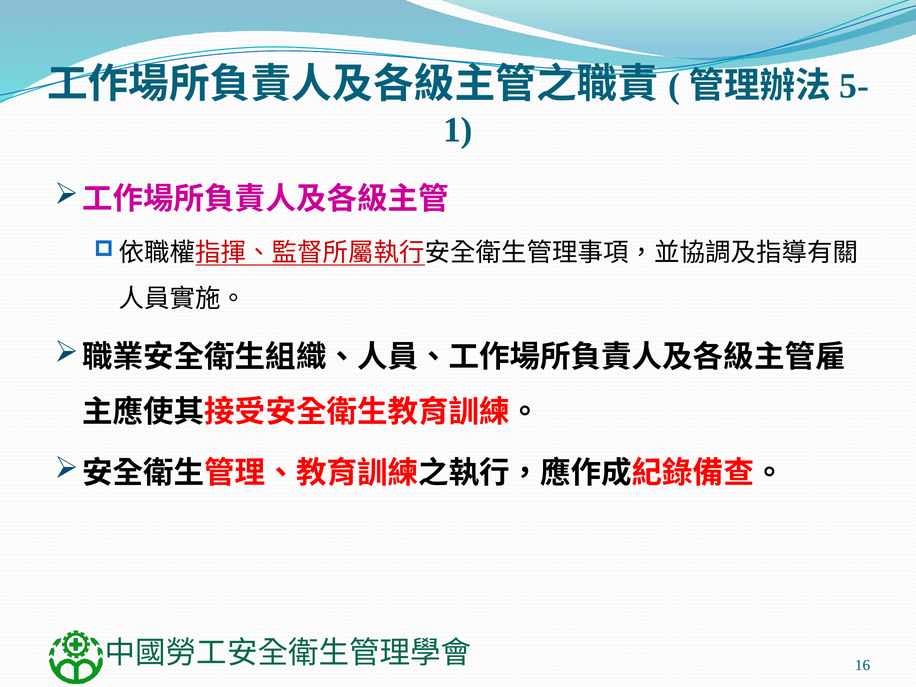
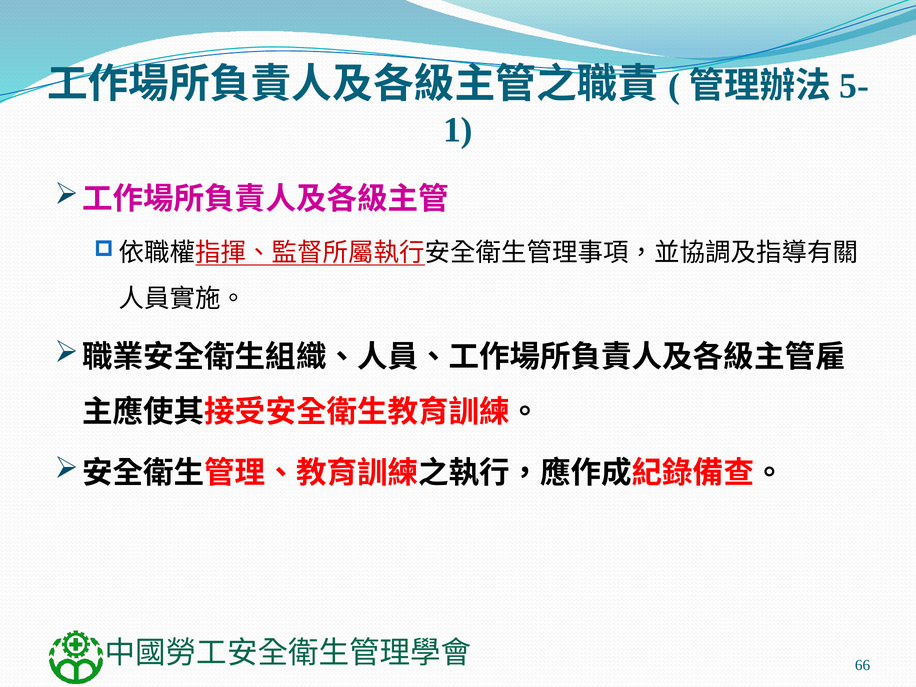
16: 16 -> 66 (863, 665)
